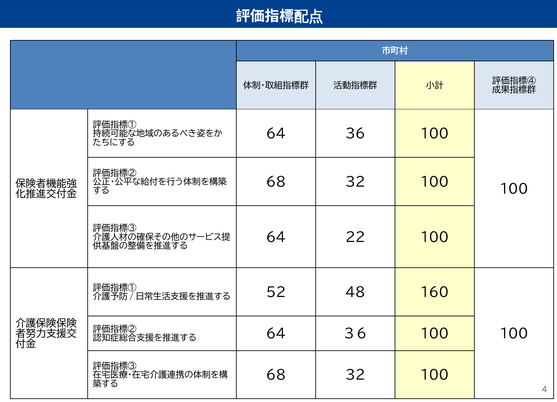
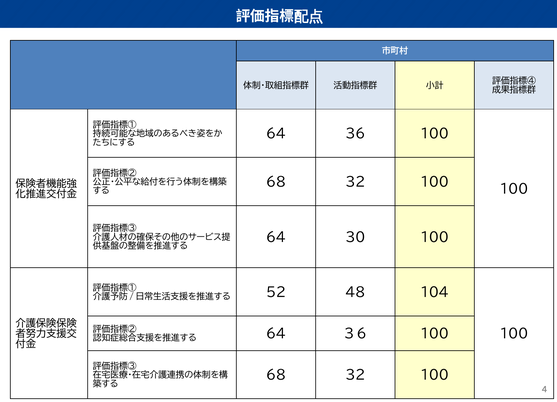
22: 22 -> 30 (355, 238)
160: 160 -> 104 (435, 293)
